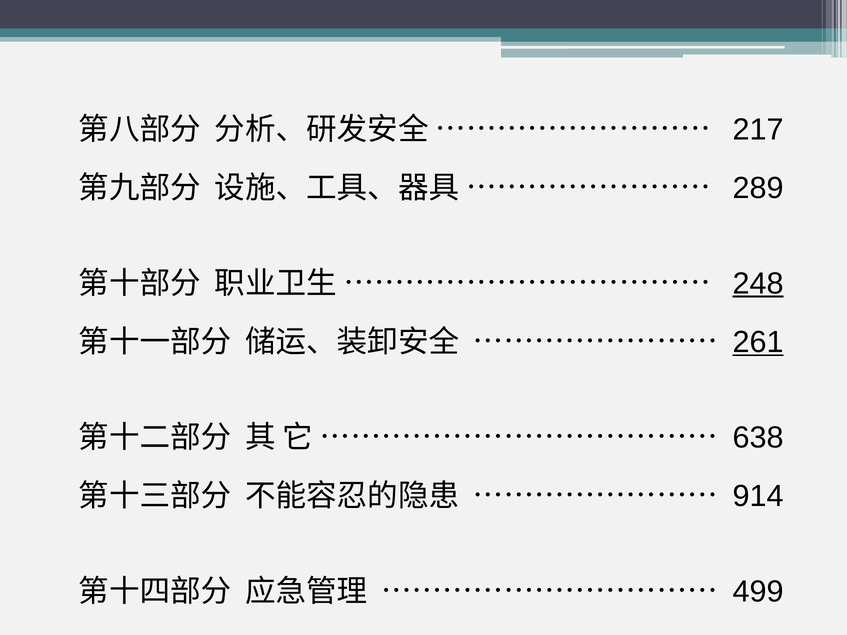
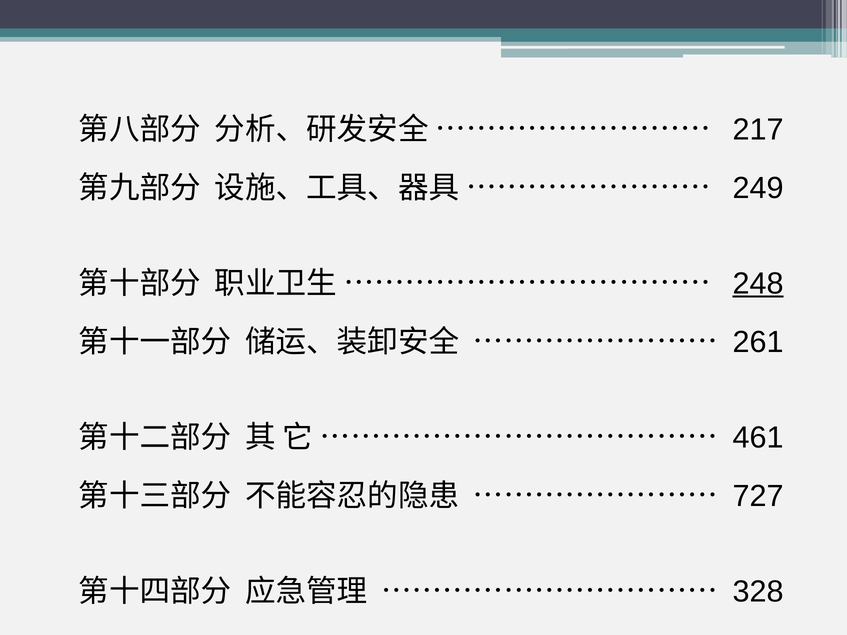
289: 289 -> 249 (758, 188)
261 underline: present -> none (758, 342)
638: 638 -> 461 (758, 438)
914: 914 -> 727 (758, 496)
499: 499 -> 328 (758, 592)
